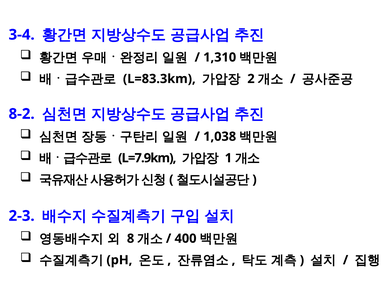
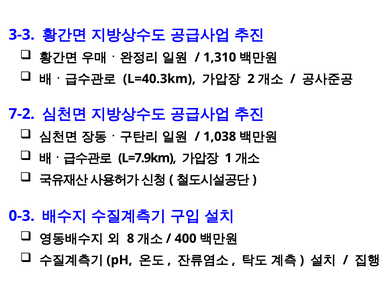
3-4: 3-4 -> 3-3 (22, 35)
L=83.3km: L=83.3km -> L=40.3km (159, 79)
8-2: 8-2 -> 7-2 (22, 114)
2-3: 2-3 -> 0-3 (22, 216)
